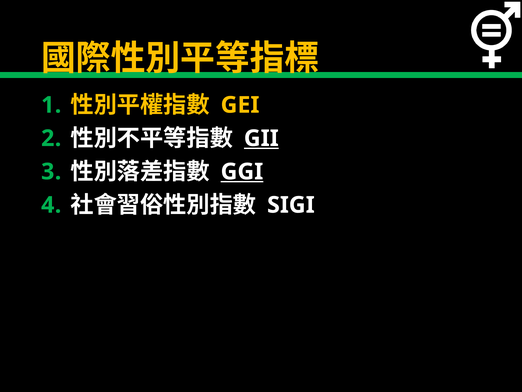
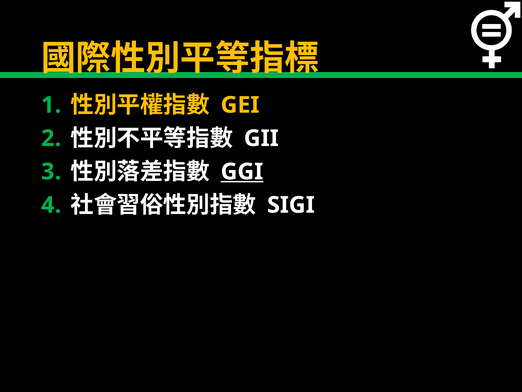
GII underline: present -> none (261, 138)
